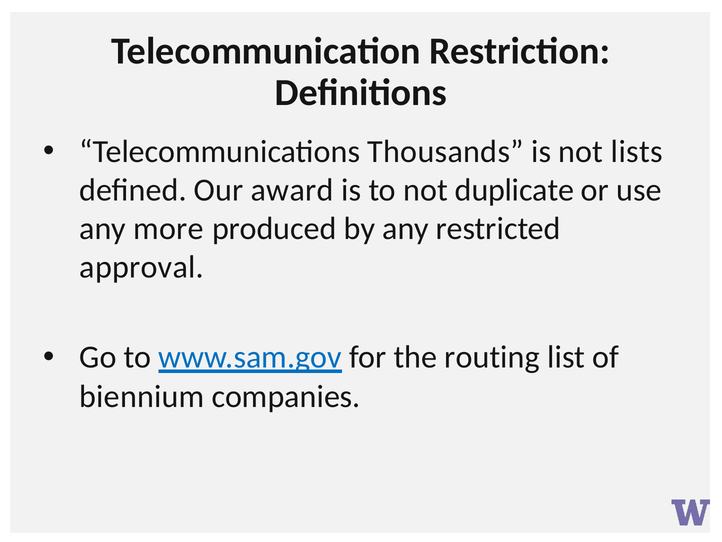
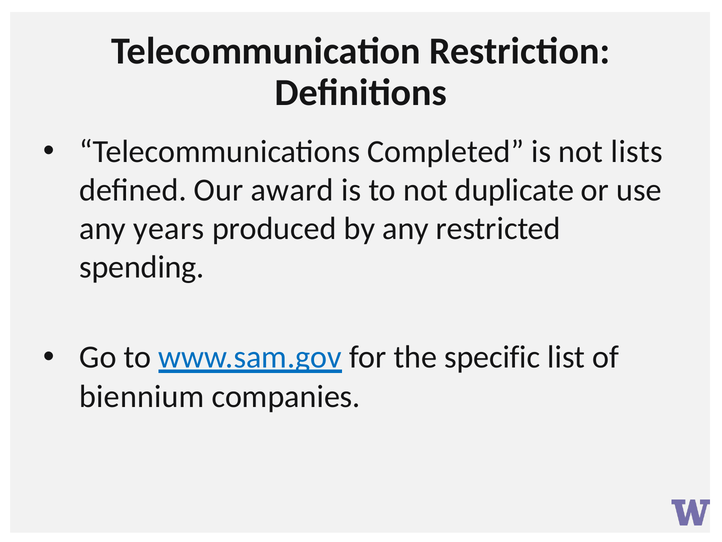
Thousands: Thousands -> Completed (446, 151)
more: more -> years (169, 229)
approval: approval -> spending (142, 267)
routing: routing -> specific (492, 357)
